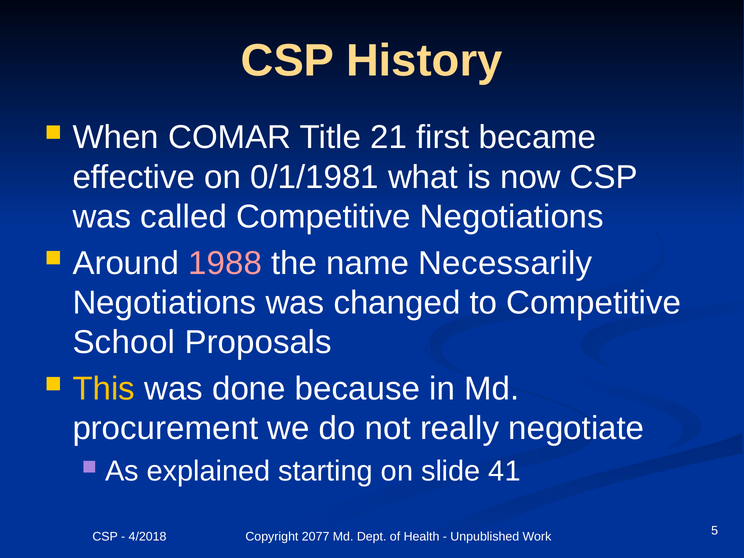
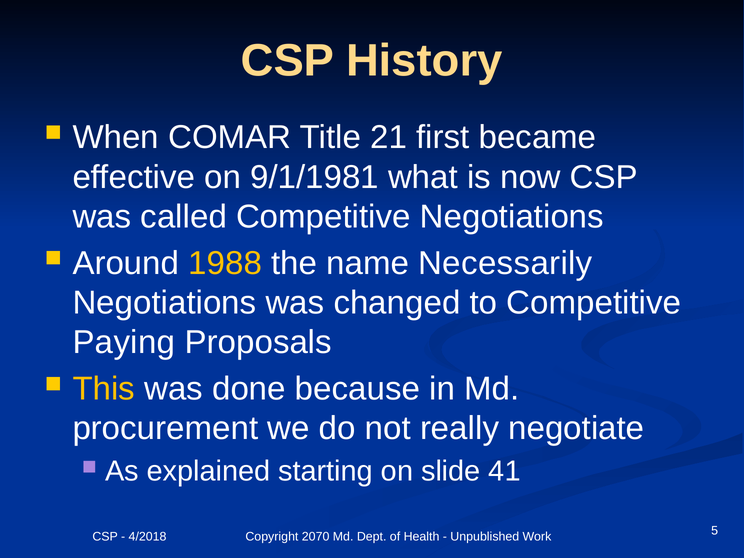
0/1/1981: 0/1/1981 -> 9/1/1981 (315, 177)
1988 colour: pink -> yellow (225, 263)
School: School -> Paying (124, 343)
2077: 2077 -> 2070 (316, 537)
